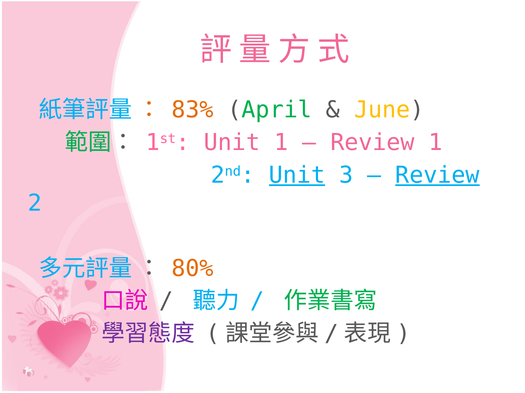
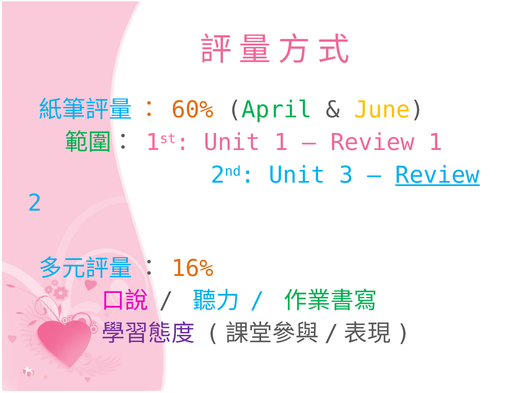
83%: 83% -> 60% (193, 110)
Unit underline: present -> none (297, 175)
80%: 80% -> 16% (193, 269)
